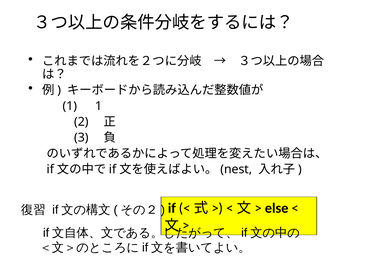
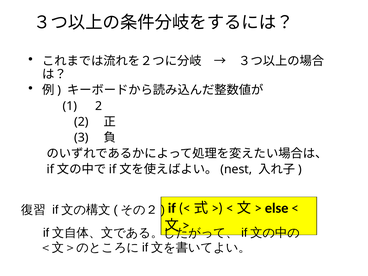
1 1: 1 -> 2 (99, 106)
